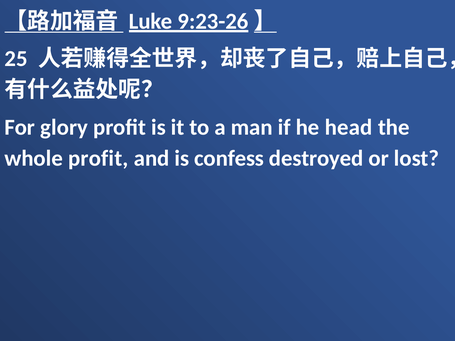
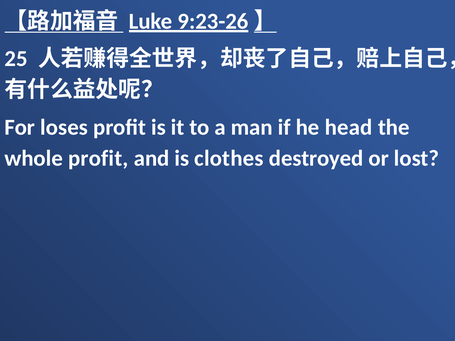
glory: glory -> loses (64, 127)
confess: confess -> clothes (229, 158)
